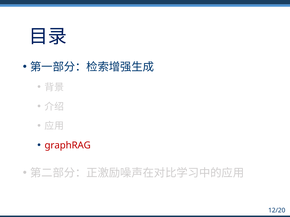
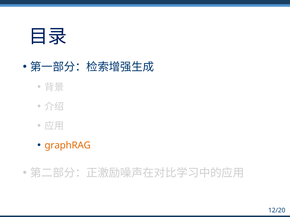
graphRAG colour: red -> orange (68, 146)
